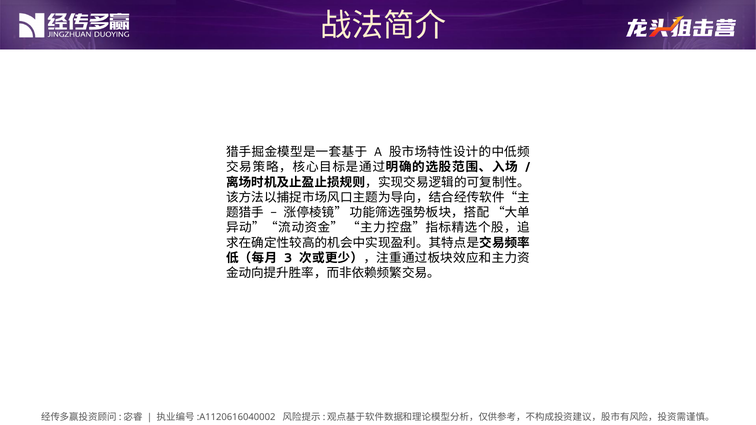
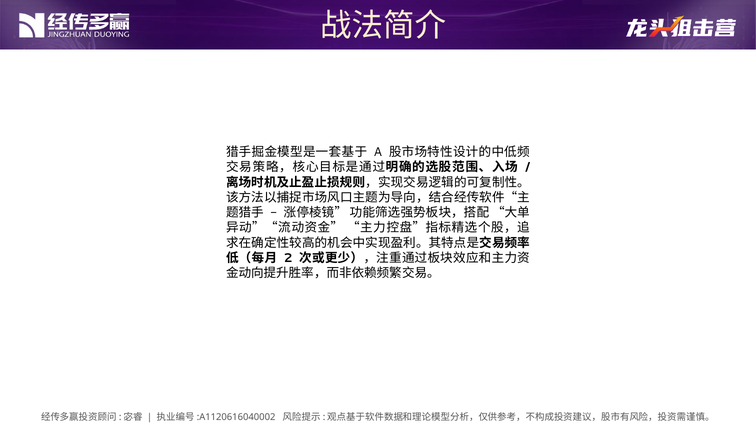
3: 3 -> 2 (288, 258)
